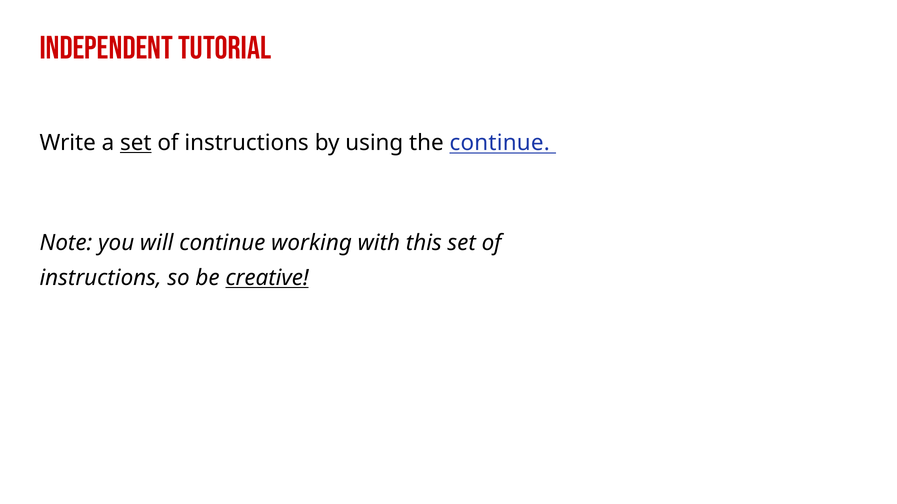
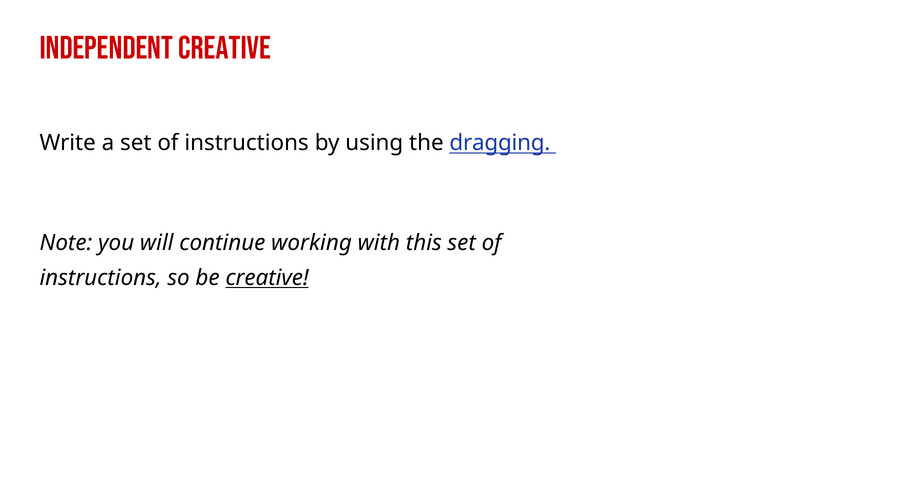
Independent tutorial: tutorial -> creative (225, 48)
set underline: present -> none (136, 143)
the continue: continue -> dragging (500, 143)
